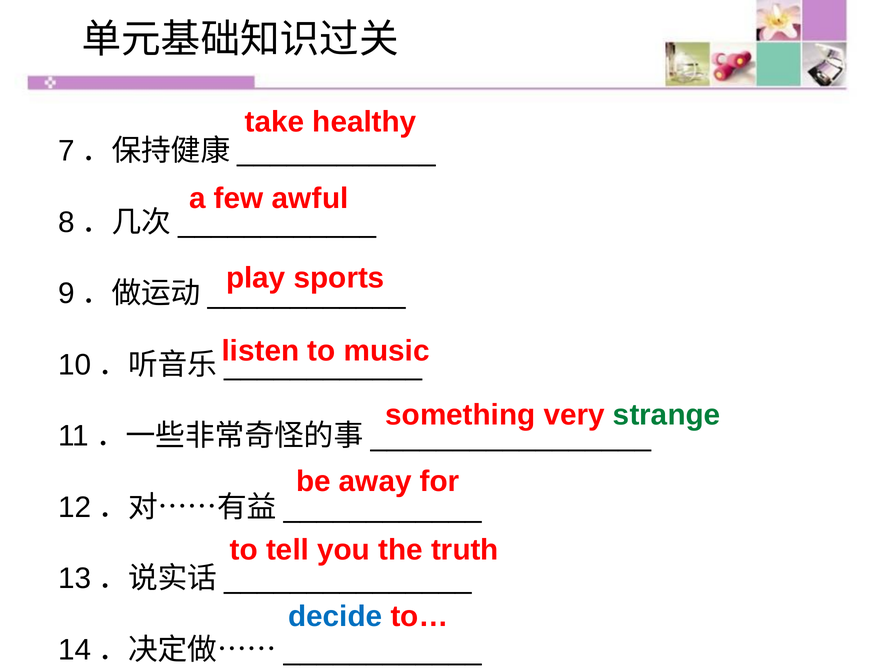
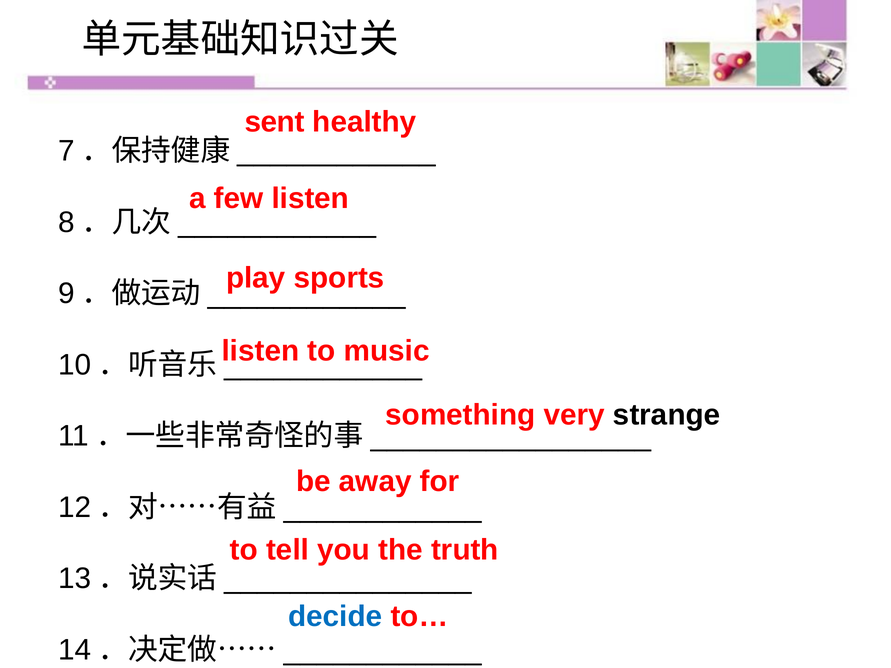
take: take -> sent (275, 122)
few awful: awful -> listen (310, 199)
strange colour: green -> black (667, 415)
